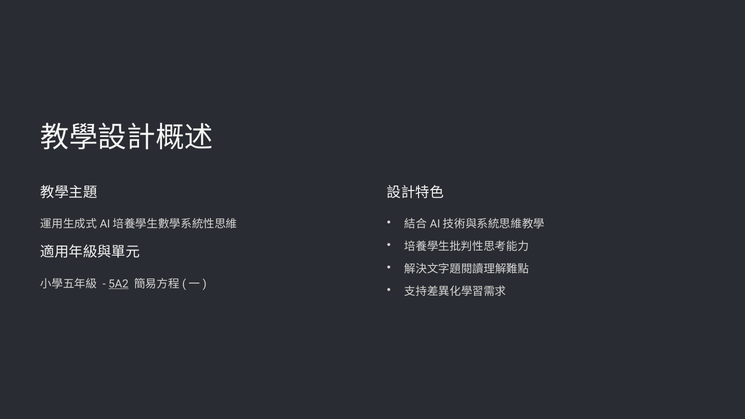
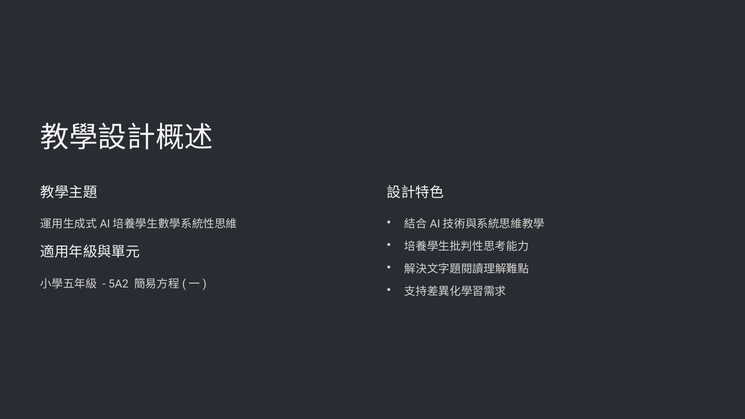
5A2 underline: present -> none (119, 284)
